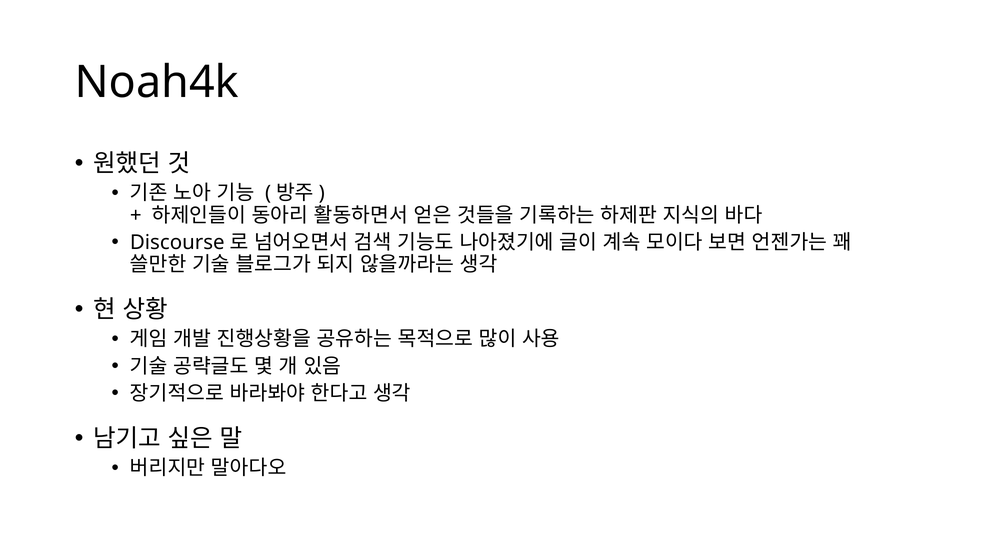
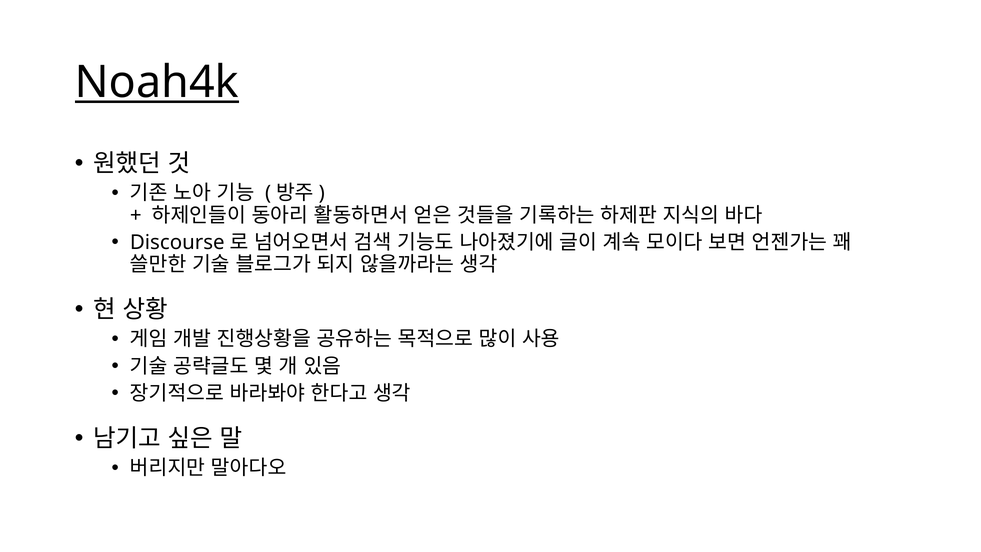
Noah4k underline: none -> present (157, 82)
